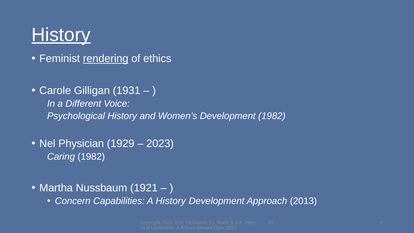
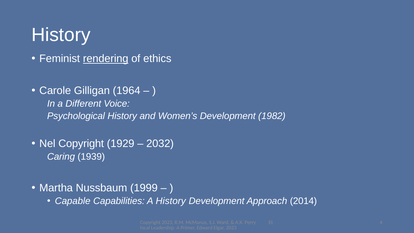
History underline: present -> none (61, 35)
1931: 1931 -> 1964 (127, 91)
Nel Physician: Physician -> Copyright (81, 144)
2023: 2023 -> 2032 (160, 144)
Caring 1982: 1982 -> 1939 (91, 157)
1921: 1921 -> 1999 (144, 188)
Concern: Concern -> Capable (73, 201)
2013: 2013 -> 2014 (303, 201)
